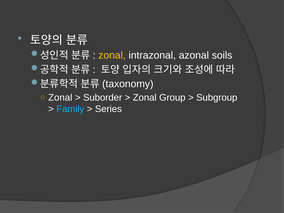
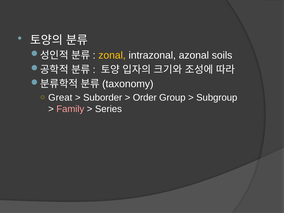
Zonal: Zonal -> Great (60, 98)
Zonal: Zonal -> Order (145, 98)
Family colour: light blue -> pink (70, 109)
